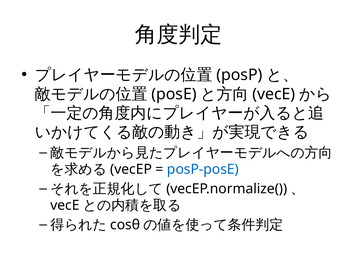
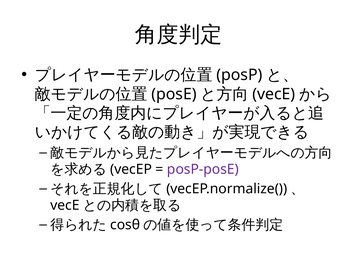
posP-posE colour: blue -> purple (203, 169)
